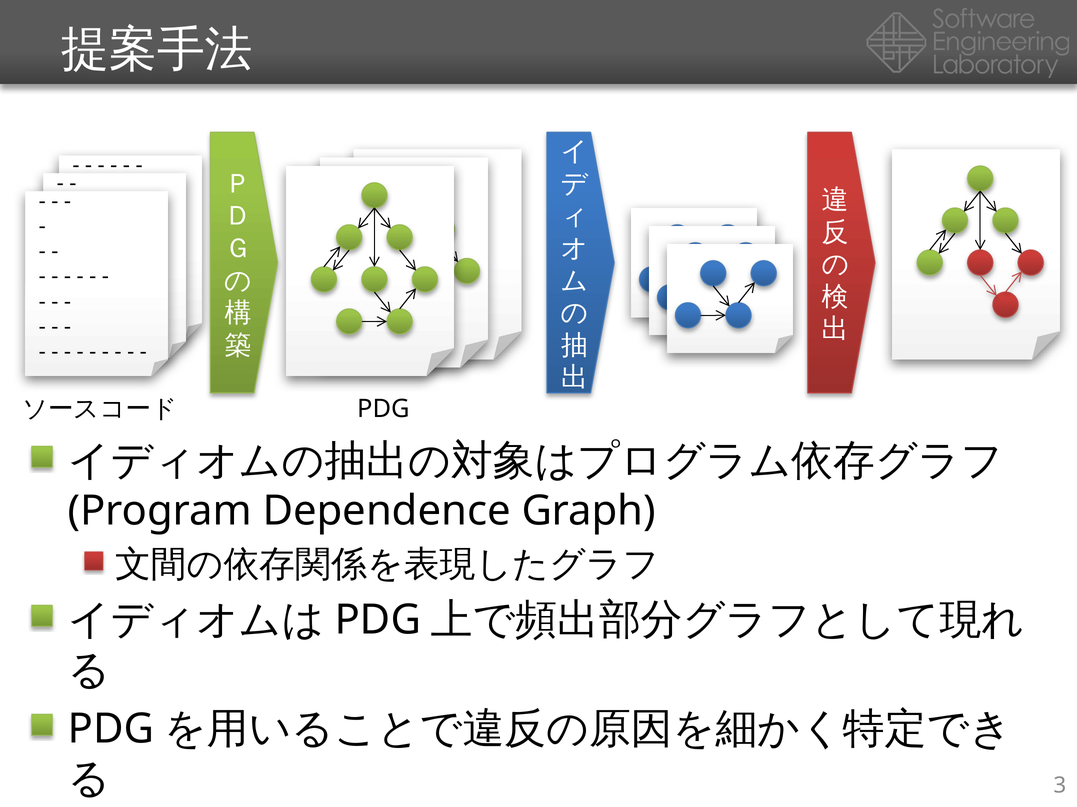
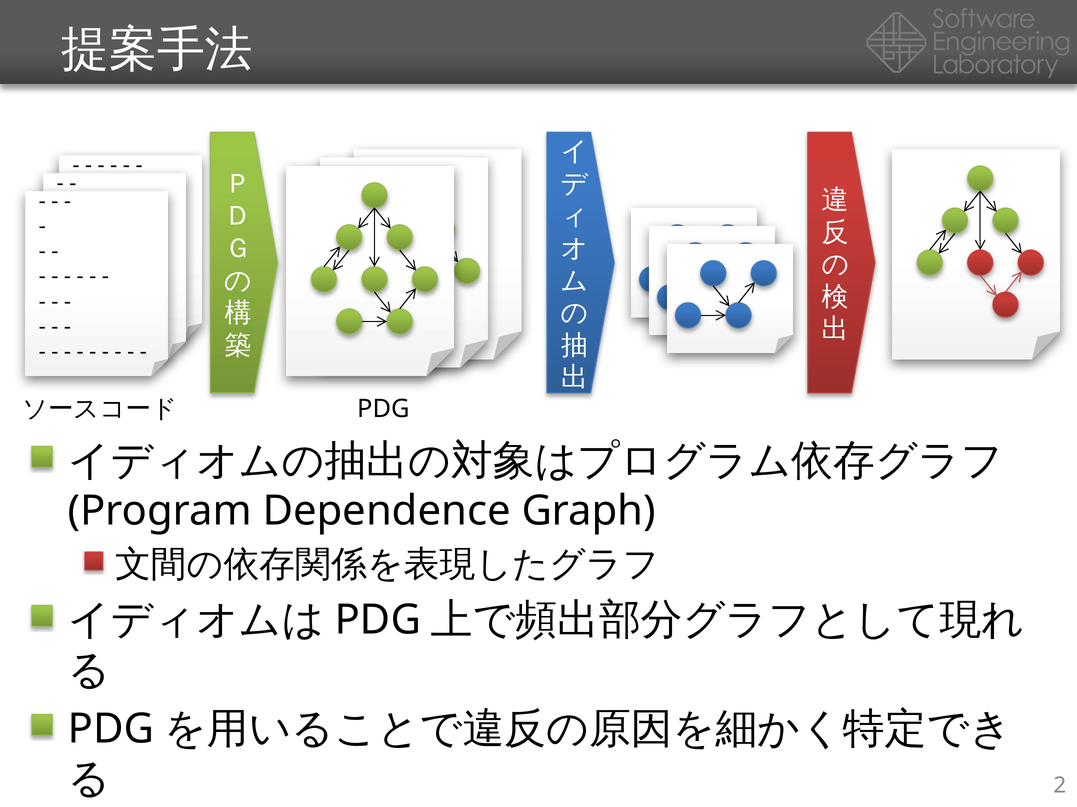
3: 3 -> 2 (1060, 786)
